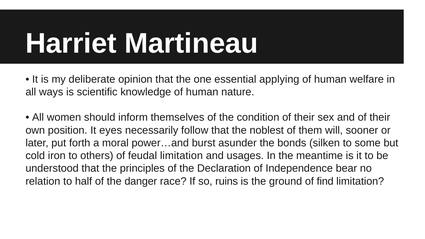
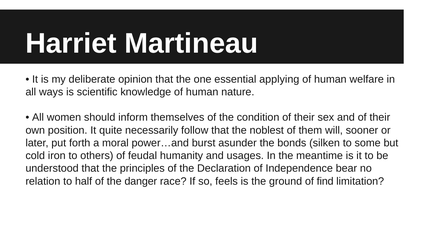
eyes: eyes -> quite (111, 130)
feudal limitation: limitation -> humanity (182, 156)
ruins: ruins -> feels (227, 181)
